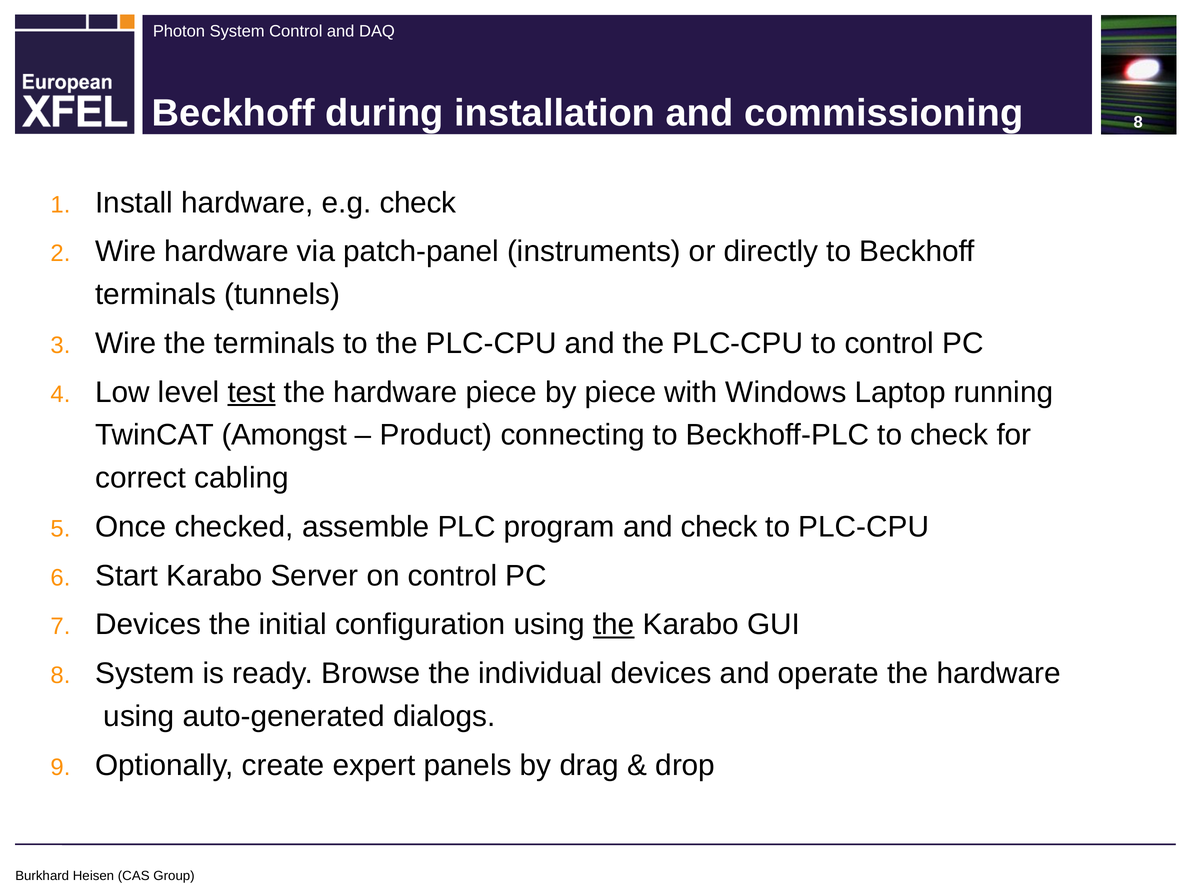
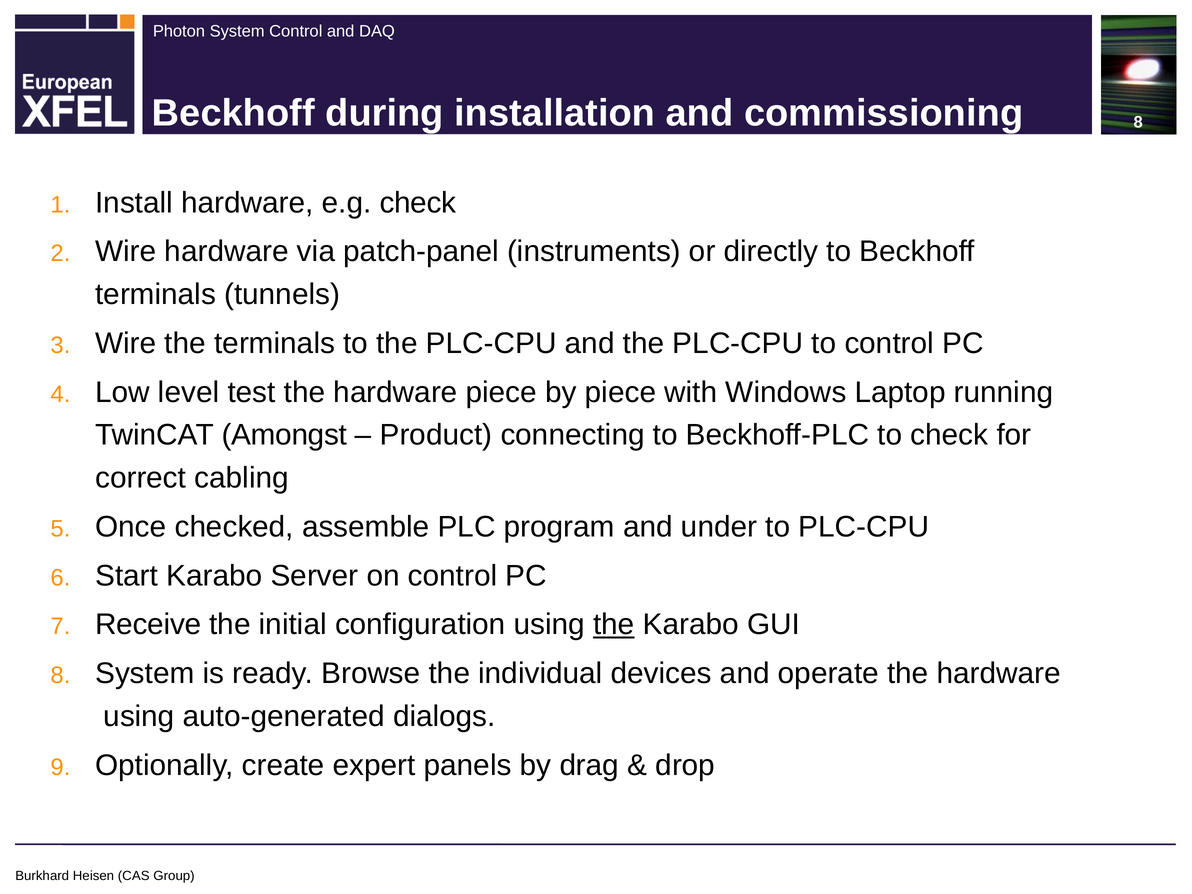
test underline: present -> none (252, 392)
and check: check -> under (719, 527)
Devices: Devices -> Receive (148, 625)
